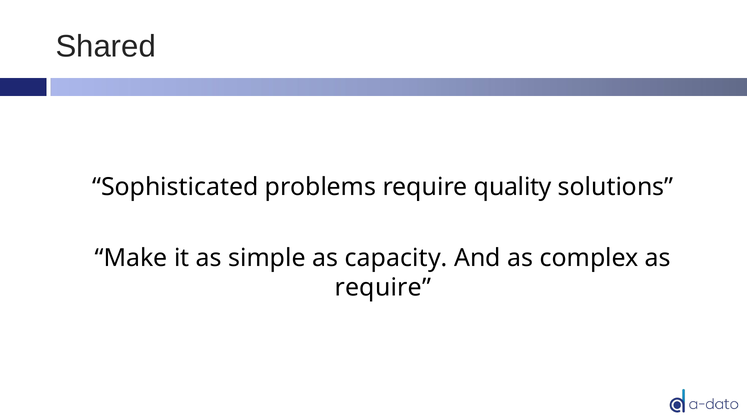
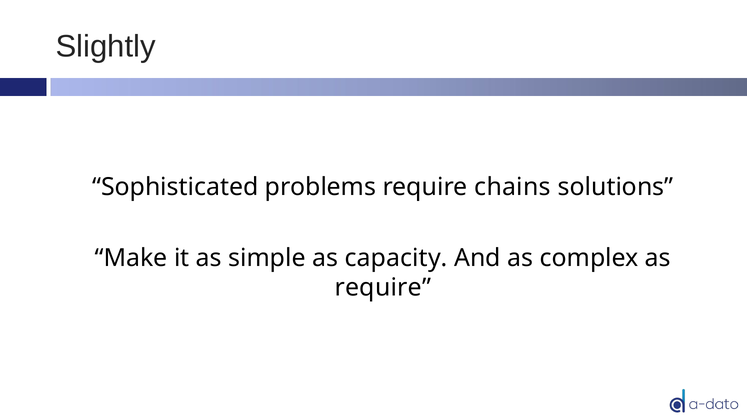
Shared: Shared -> Slightly (106, 47)
quality: quality -> chains (513, 187)
